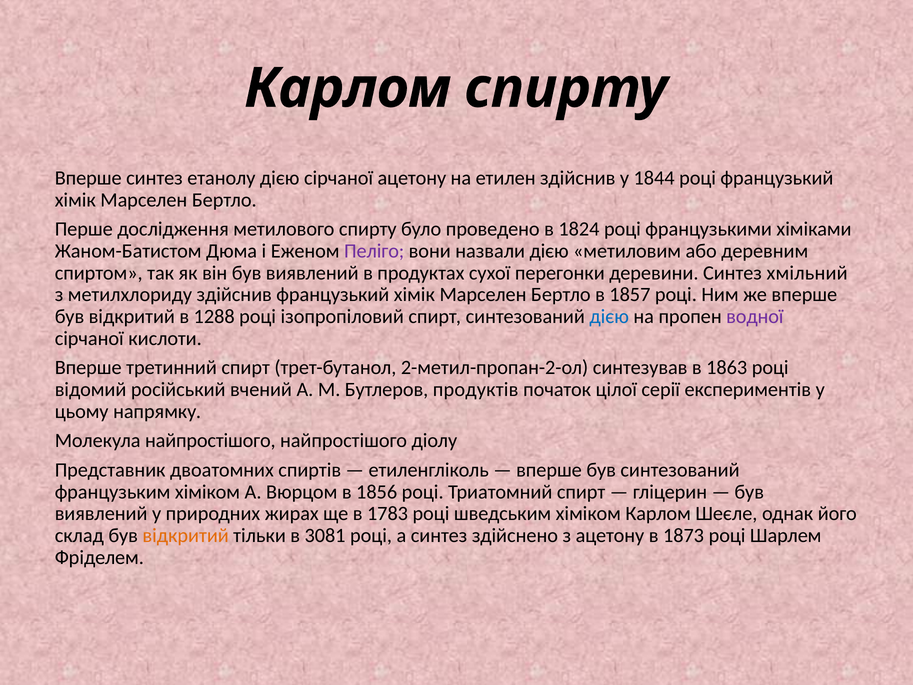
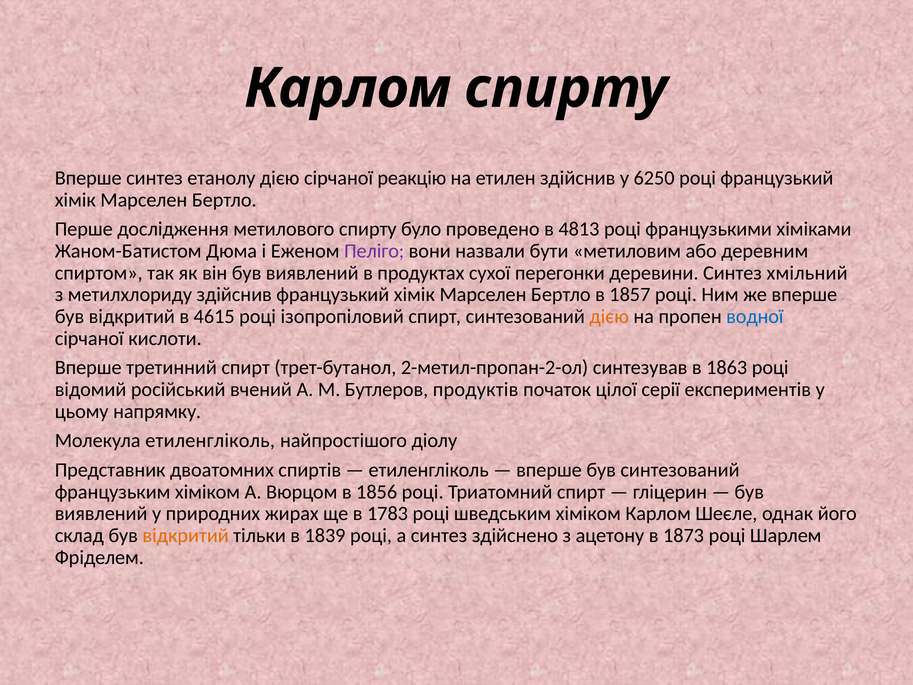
сірчаної ацетону: ацетону -> реакцію (412, 178)
1844: 1844 -> 6250 (654, 178)
1824: 1824 -> 4813 (579, 229)
назвали дією: дією -> бути (549, 251)
1288: 1288 -> 4615 (214, 317)
дією colour: blue -> orange (609, 317)
водної colour: purple -> blue (755, 317)
Молекула найпростішого: найпростішого -> етиленгліколь (210, 441)
3081: 3081 -> 1839 (325, 535)
